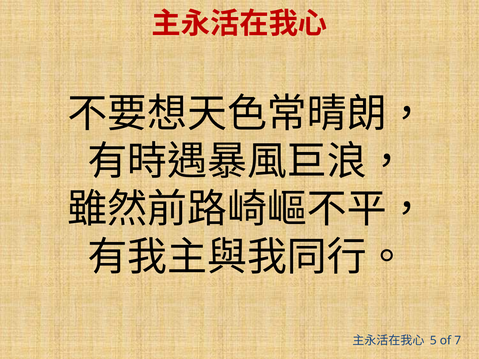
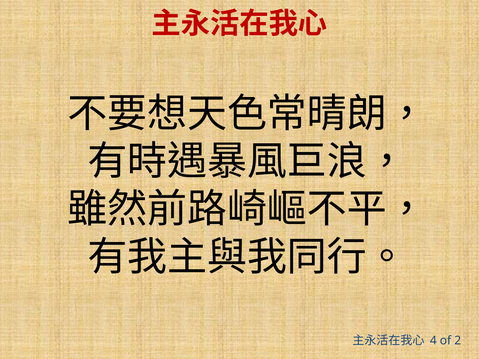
5: 5 -> 4 (433, 341)
7: 7 -> 2 (458, 341)
